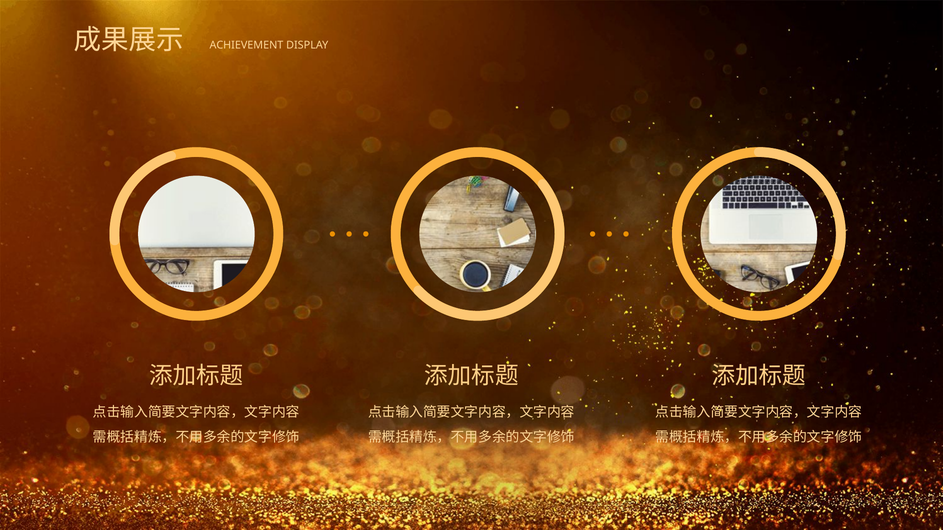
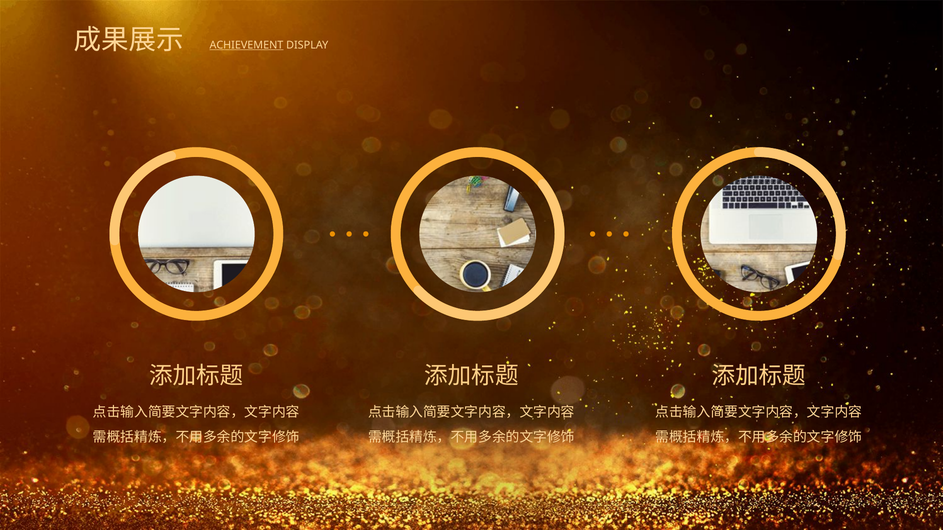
ACHIEVEMENT underline: none -> present (246, 45)
